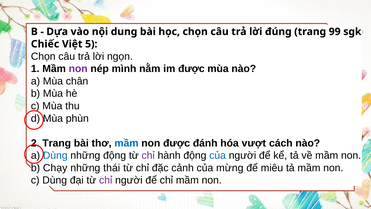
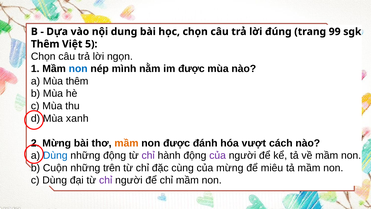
Chiếc: Chiếc -> Thêm (45, 44)
non colour: purple -> blue (78, 69)
Mùa chân: chân -> thêm (77, 81)
phùn: phùn -> xanh (77, 118)
2 Trang: Trang -> Mừng (57, 143)
mầm colour: blue -> orange (126, 143)
của colour: blue -> purple (218, 155)
Chạy: Chạy -> Cuộn (55, 168)
thái: thái -> trên (112, 168)
cảnh: cảnh -> cùng (183, 168)
